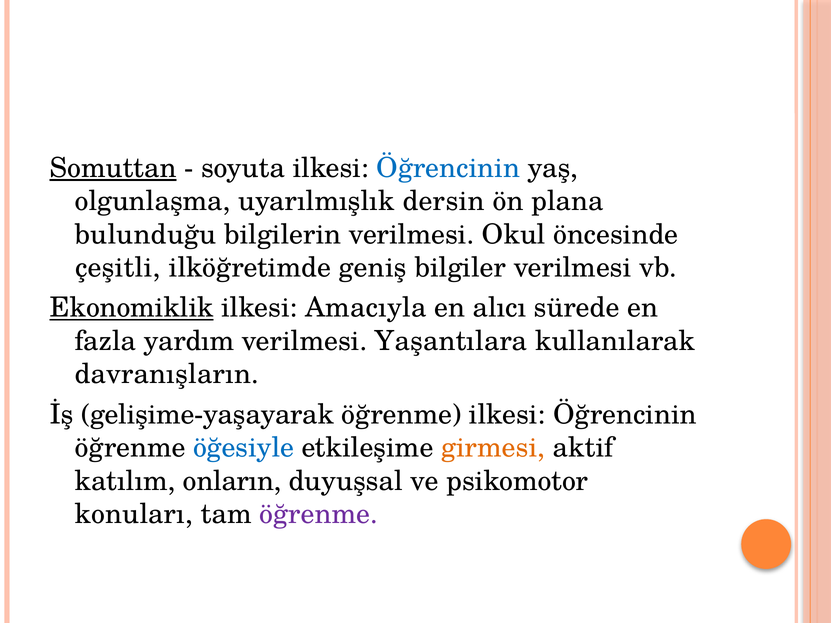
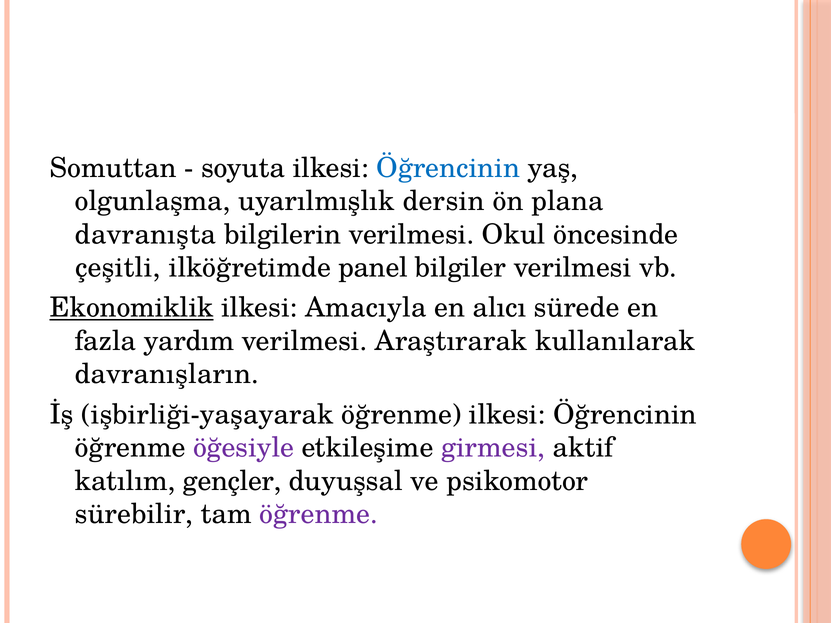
Somuttan underline: present -> none (113, 168)
bulunduğu: bulunduğu -> davranışta (145, 235)
geniş: geniş -> panel (373, 268)
Yaşantılara: Yaşantılara -> Araştırarak (451, 341)
gelişime-yaşayarak: gelişime-yaşayarak -> işbirliği-yaşayarak (207, 415)
öğesiyle colour: blue -> purple (244, 448)
girmesi colour: orange -> purple (493, 448)
onların: onların -> gençler (232, 481)
konuları: konuları -> sürebilir (134, 514)
